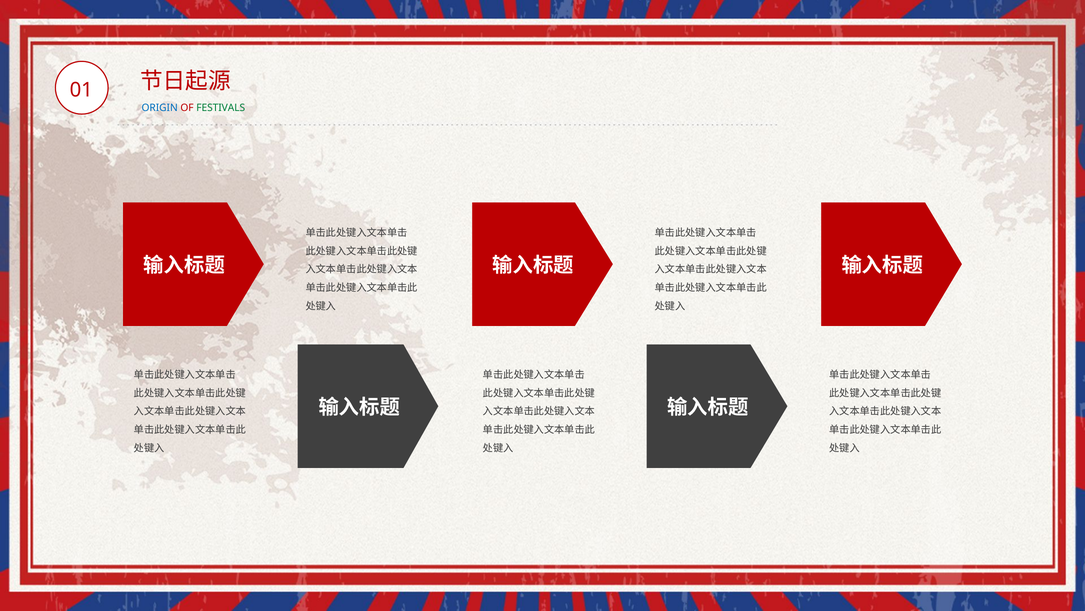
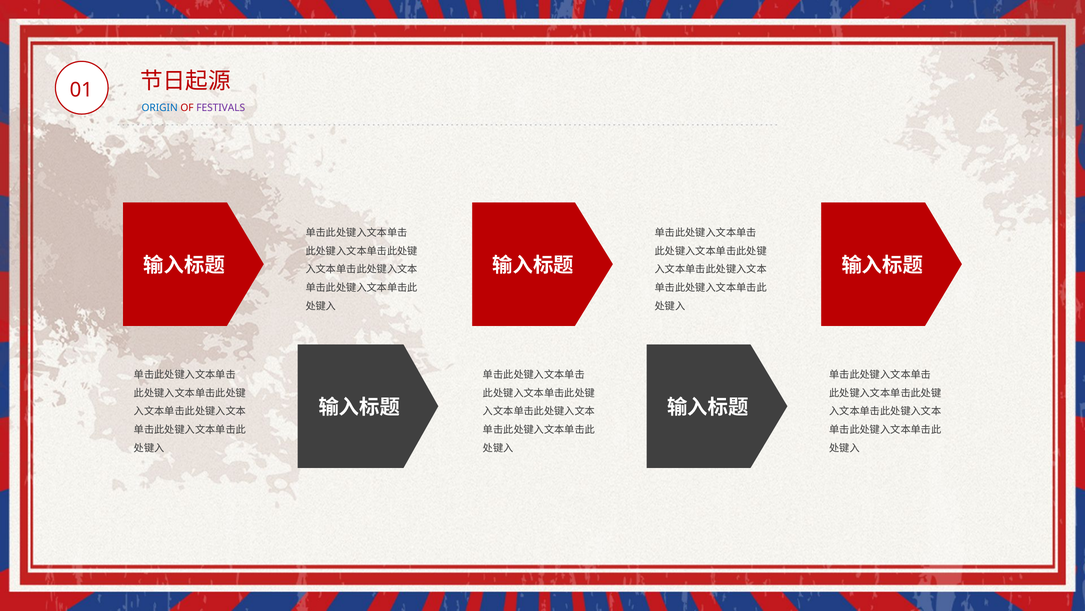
FESTIVALS colour: green -> purple (221, 108)
